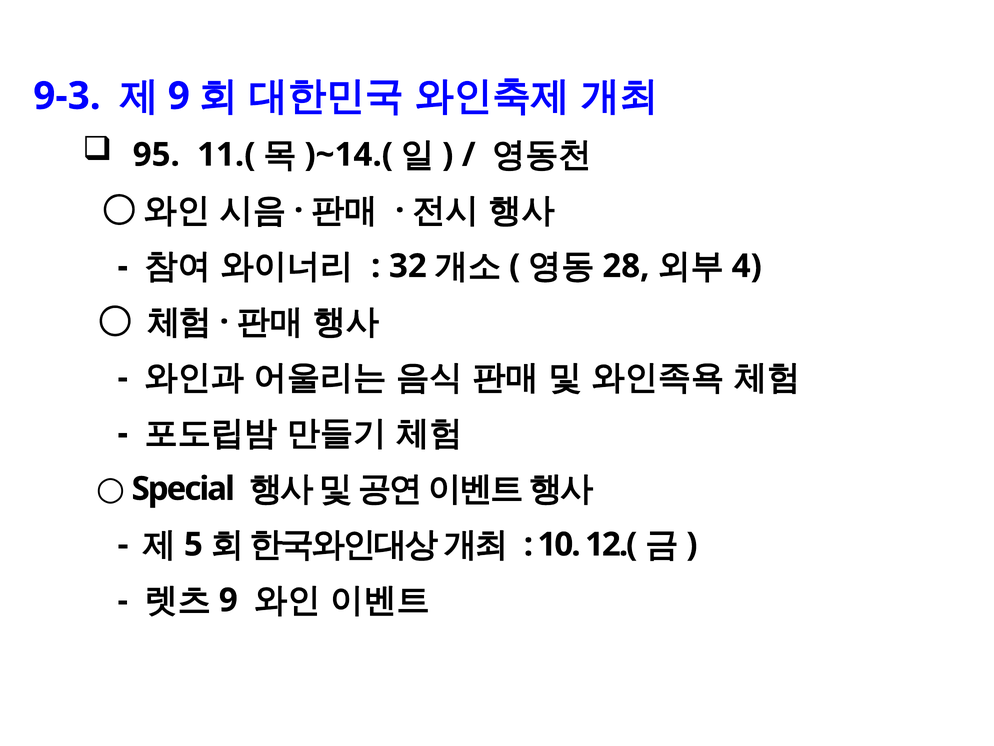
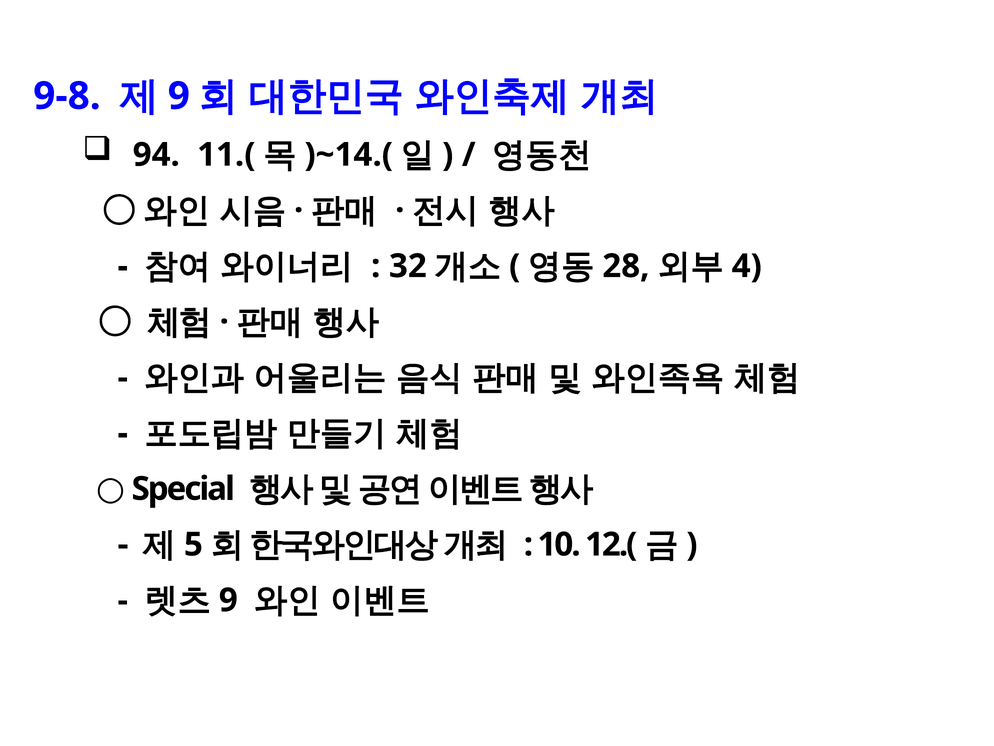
9-3: 9-3 -> 9-8 (67, 96)
95: 95 -> 94 (156, 155)
